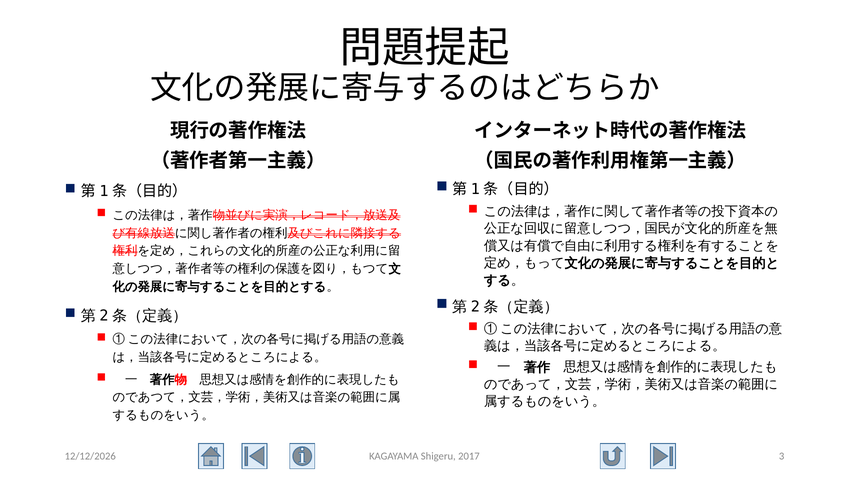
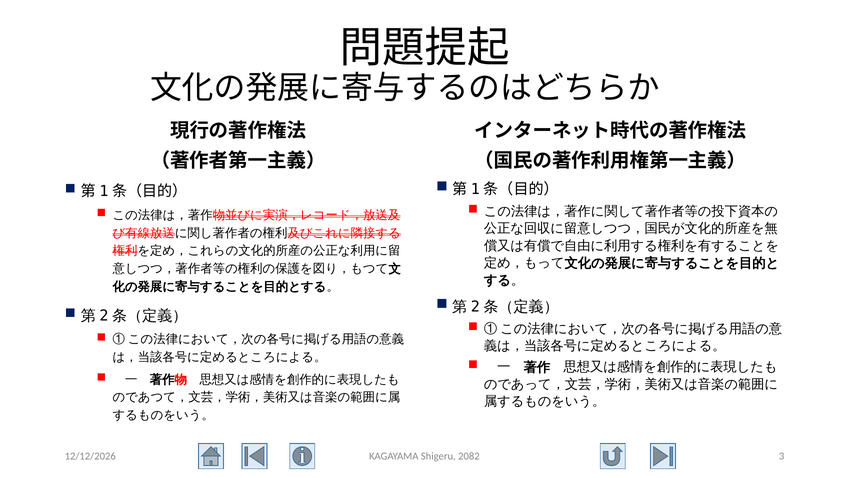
2017: 2017 -> 2082 (469, 456)
